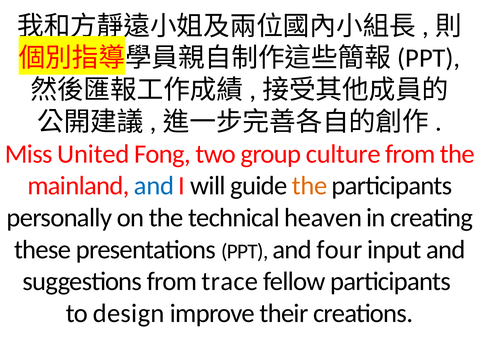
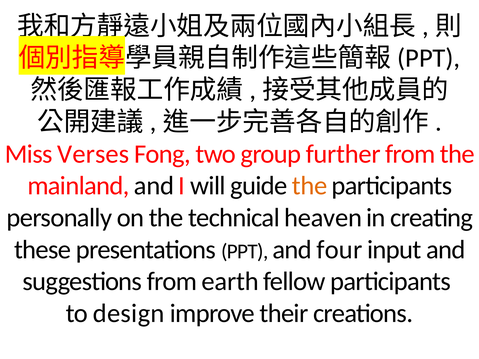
United: United -> Verses (93, 154)
culture: culture -> further (343, 154)
and colour: blue -> black (154, 186)
trace: trace -> earth (230, 282)
